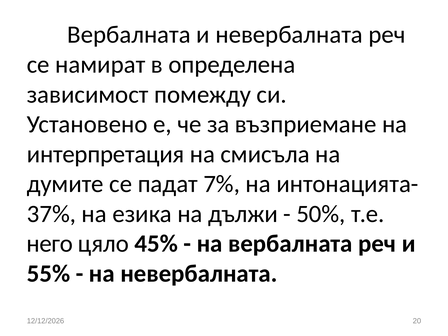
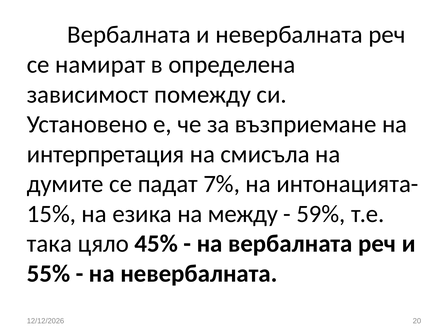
37%: 37% -> 15% (51, 214)
дължи: дължи -> между (243, 214)
50%: 50% -> 59% (321, 214)
него: него -> така (50, 244)
